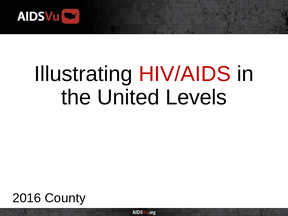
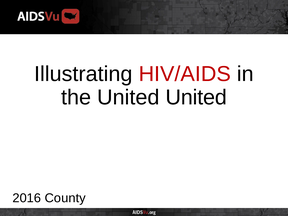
United Levels: Levels -> United (196, 97)
